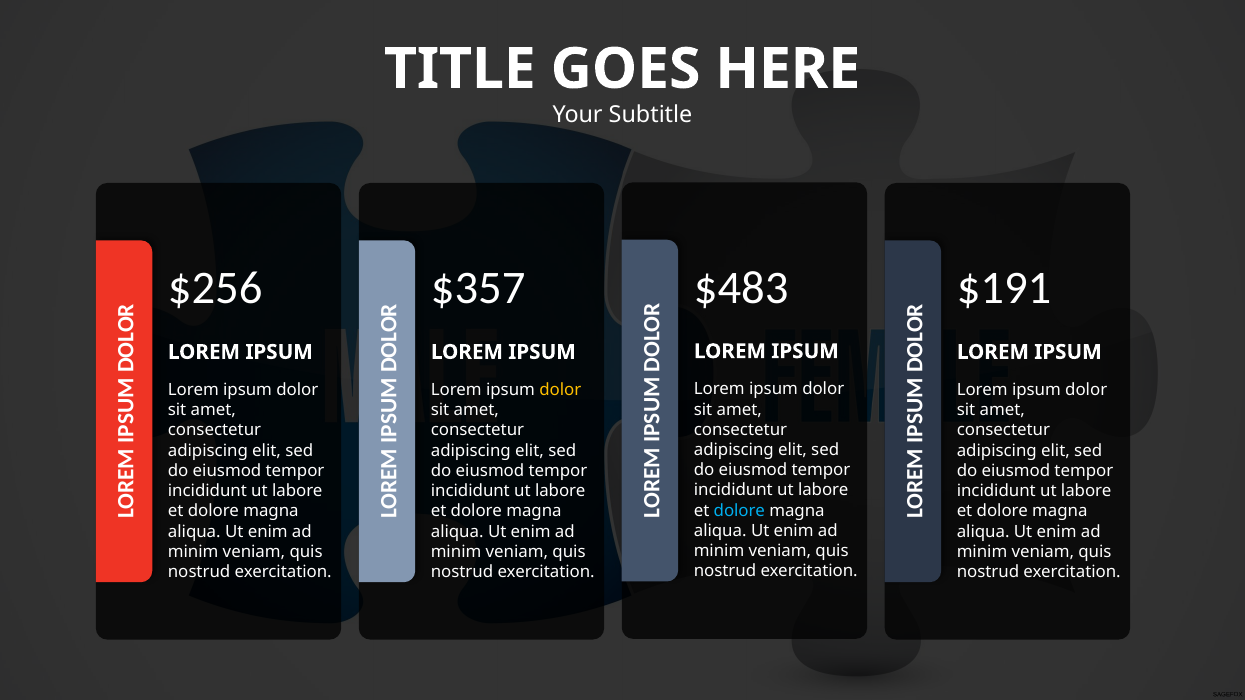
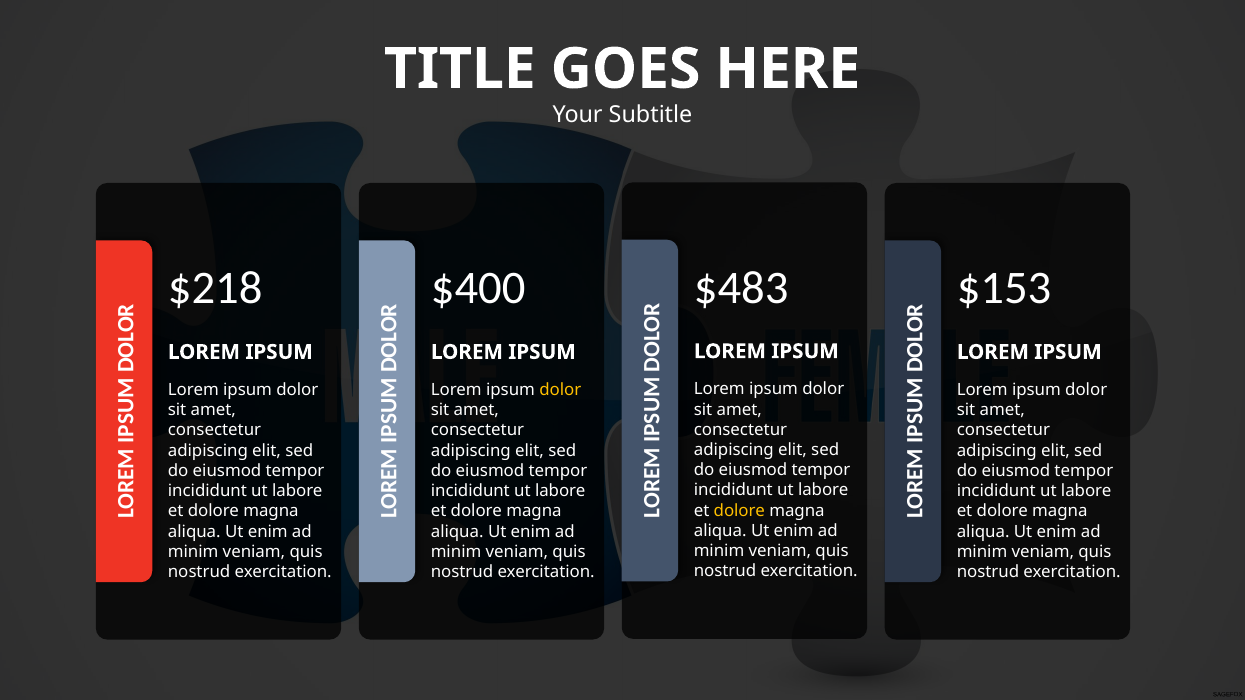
$256: $256 -> $218 (215, 289)
$357: $357 -> $400 (478, 289)
$191: $191 -> $153 (1004, 289)
dolore colour: light blue -> yellow (739, 511)
